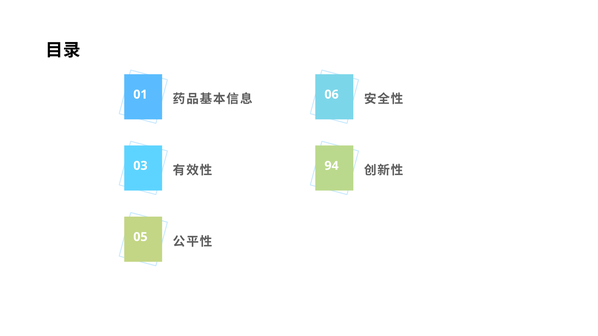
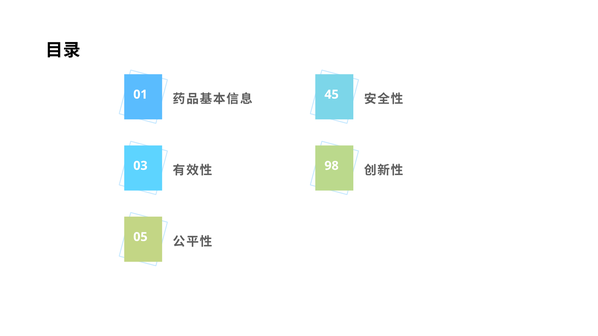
06: 06 -> 45 (332, 95)
94: 94 -> 98 (332, 166)
